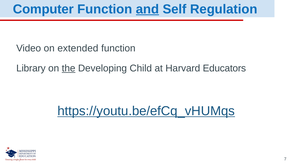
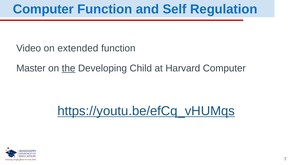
and underline: present -> none (147, 9)
Library: Library -> Master (31, 68)
Harvard Educators: Educators -> Computer (224, 68)
